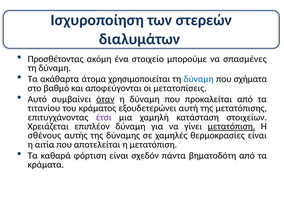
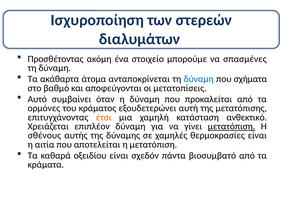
χρησιμοποιείται: χρησιμοποιείται -> ανταποκρίνεται (139, 79)
όταν underline: present -> none (105, 99)
τιτανίου: τιτανίου -> ορμόνες (44, 108)
έτσι colour: purple -> orange (104, 117)
στοιχείων: στοιχείων -> ανθεκτικό (247, 117)
φόρτιση: φόρτιση -> οξειδίου (90, 156)
βηματοδότη: βηματοδότη -> βιοσυμβατό (212, 156)
